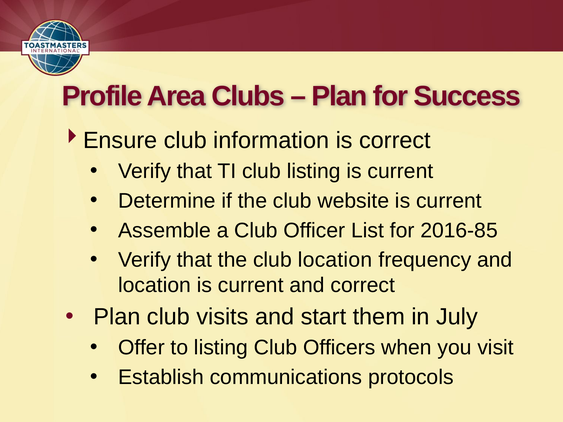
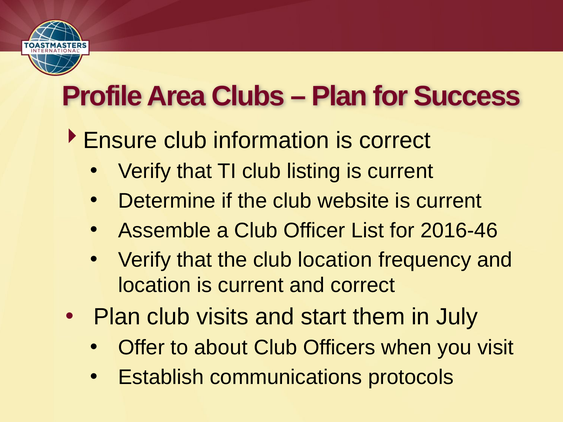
2016-85: 2016-85 -> 2016-46 (459, 231)
to listing: listing -> about (221, 348)
